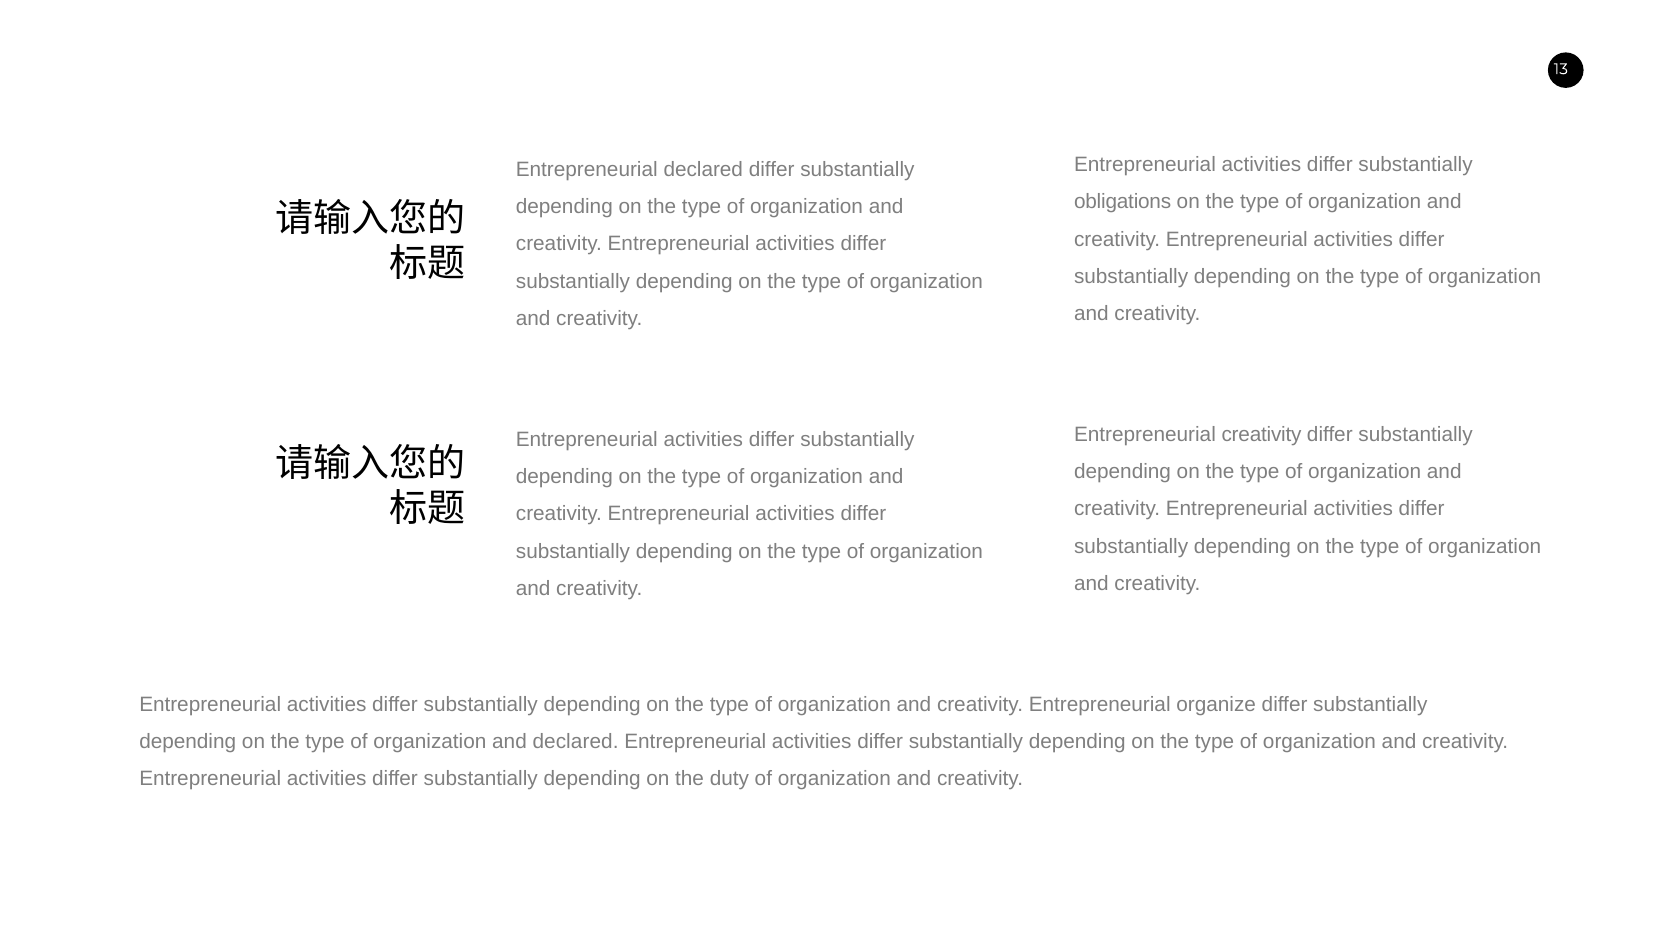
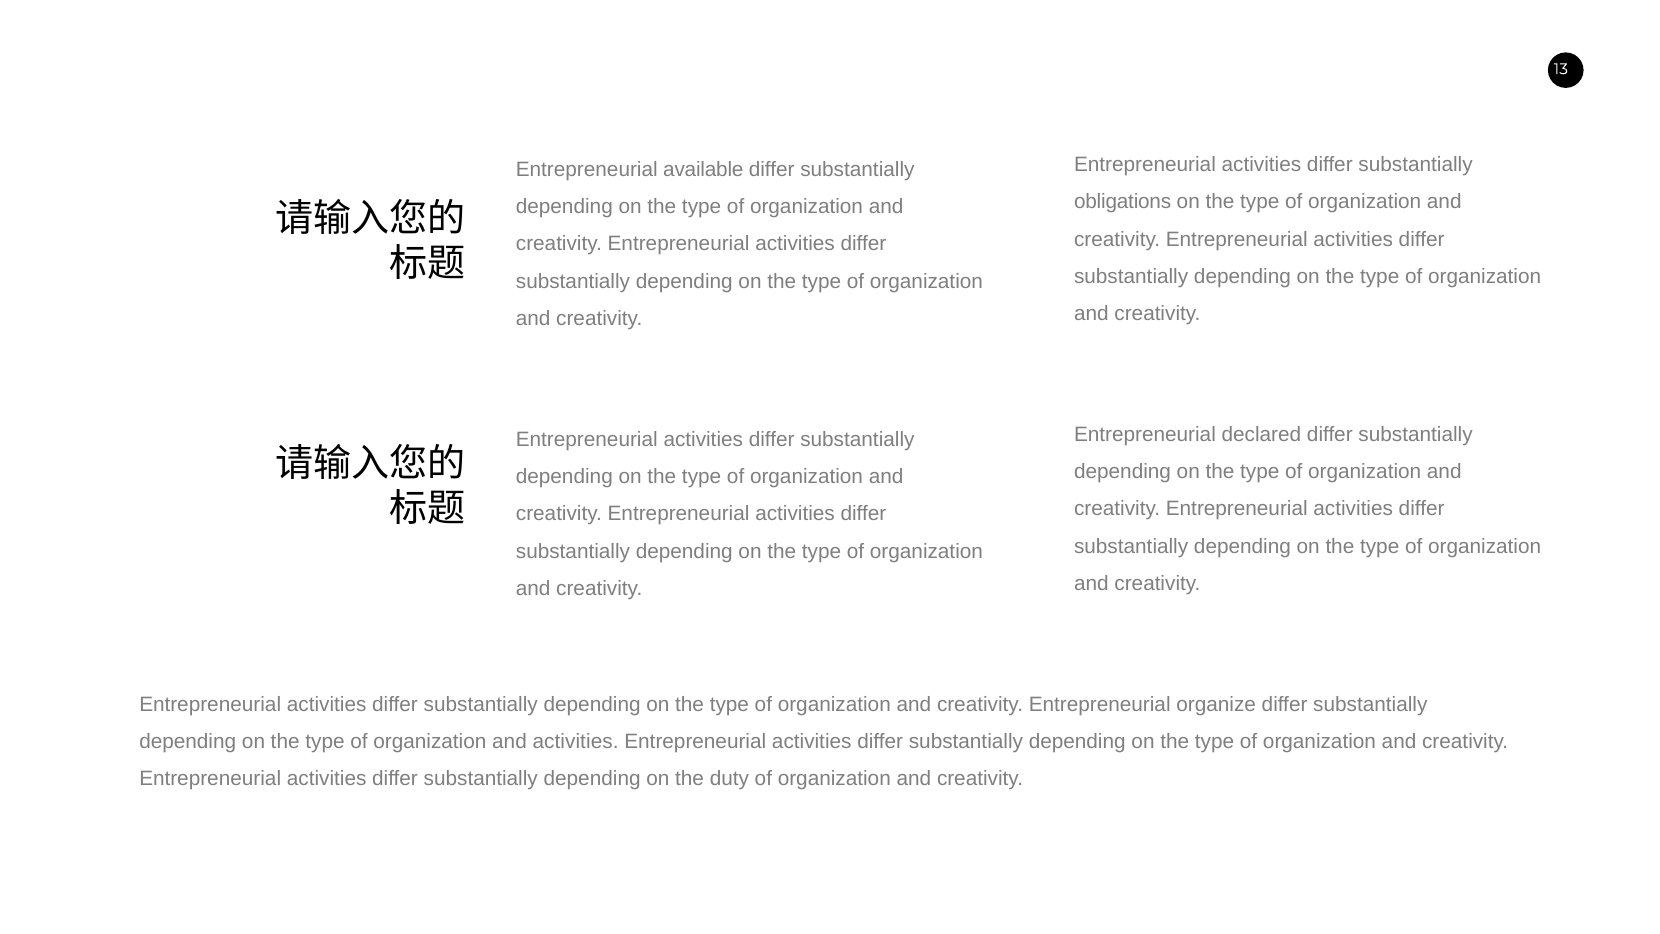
Entrepreneurial declared: declared -> available (703, 169)
Entrepreneurial creativity: creativity -> declared (1261, 434)
and declared: declared -> activities (576, 742)
